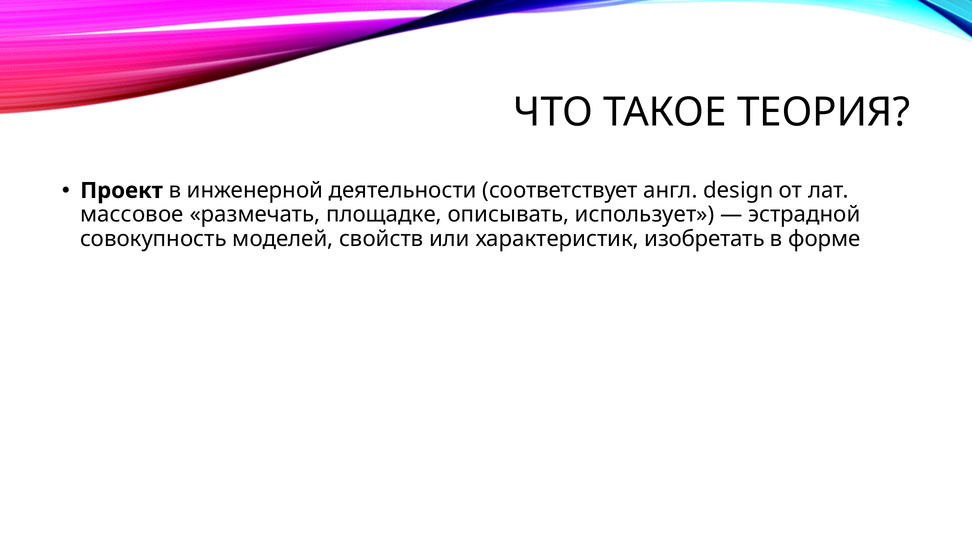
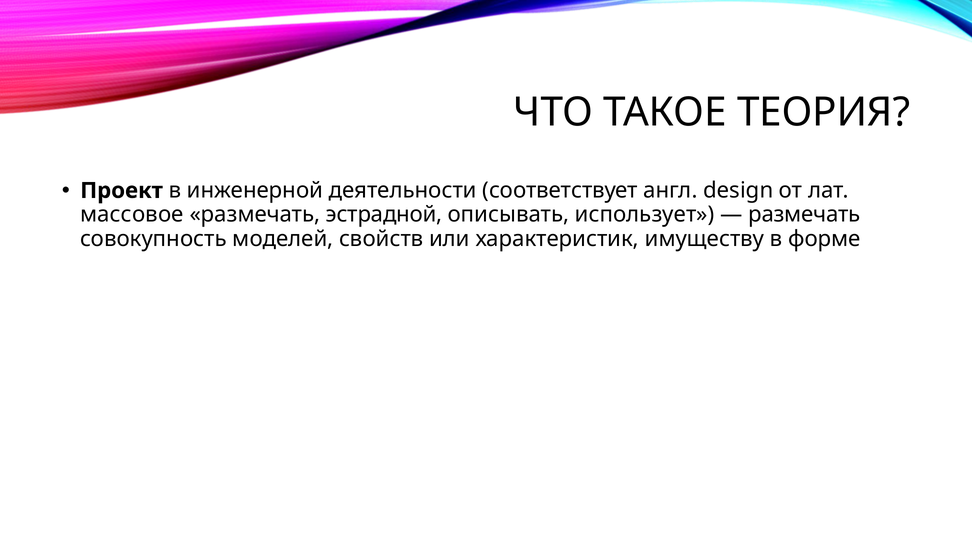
площадке: площадке -> эстрадной (384, 215)
эстрадной: эстрадной -> размечать (804, 215)
изобретать: изобретать -> имуществу (704, 239)
